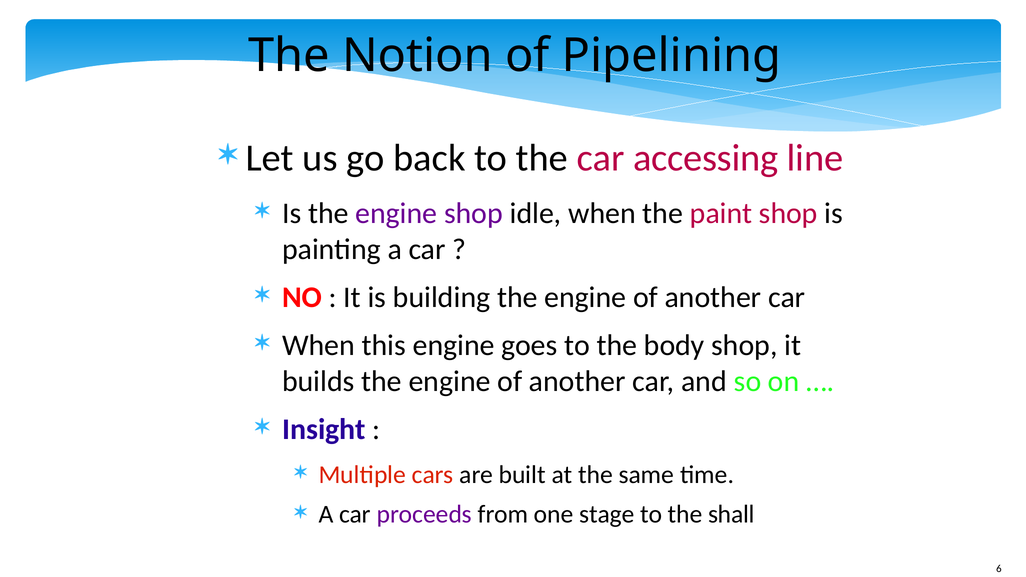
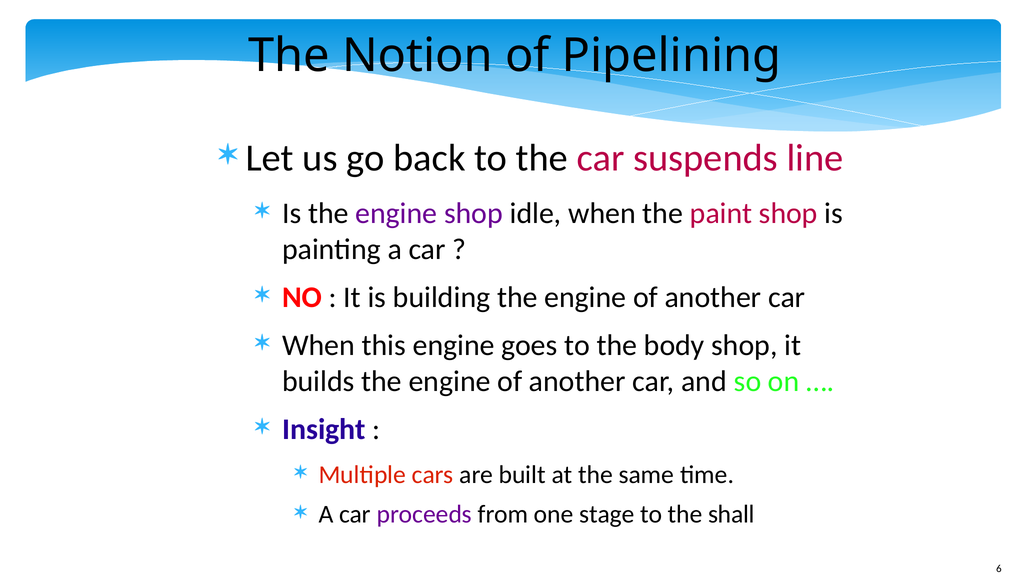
accessing: accessing -> suspends (706, 158)
